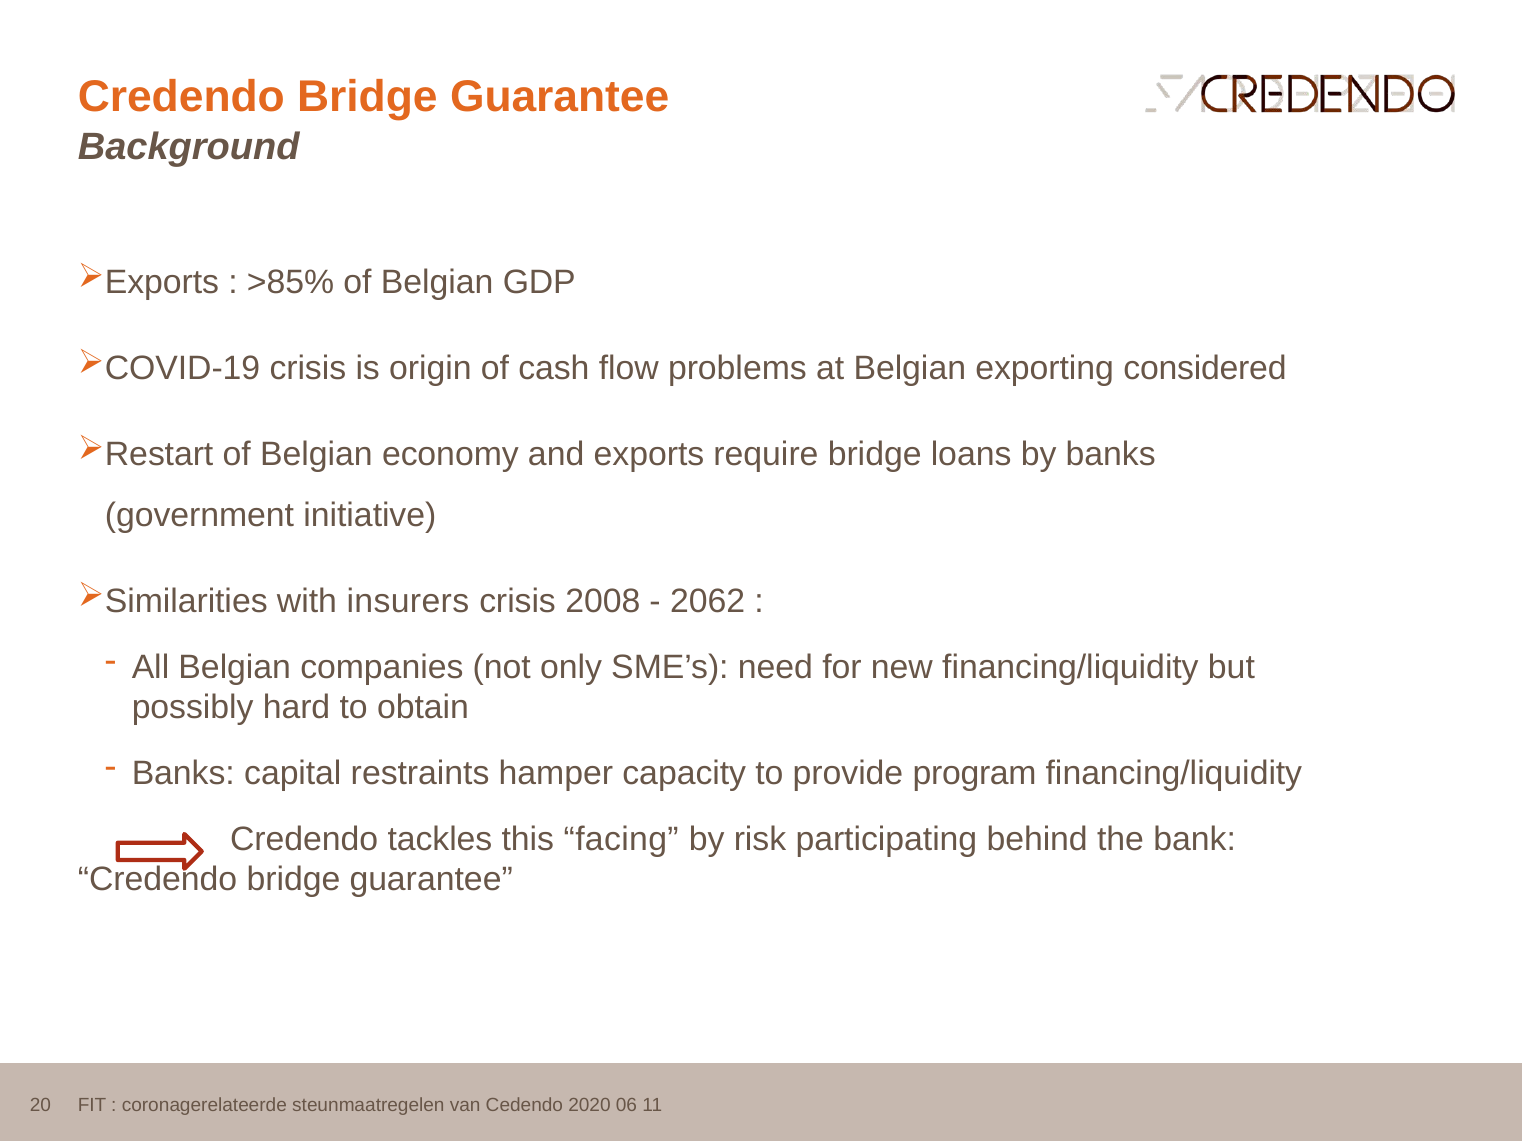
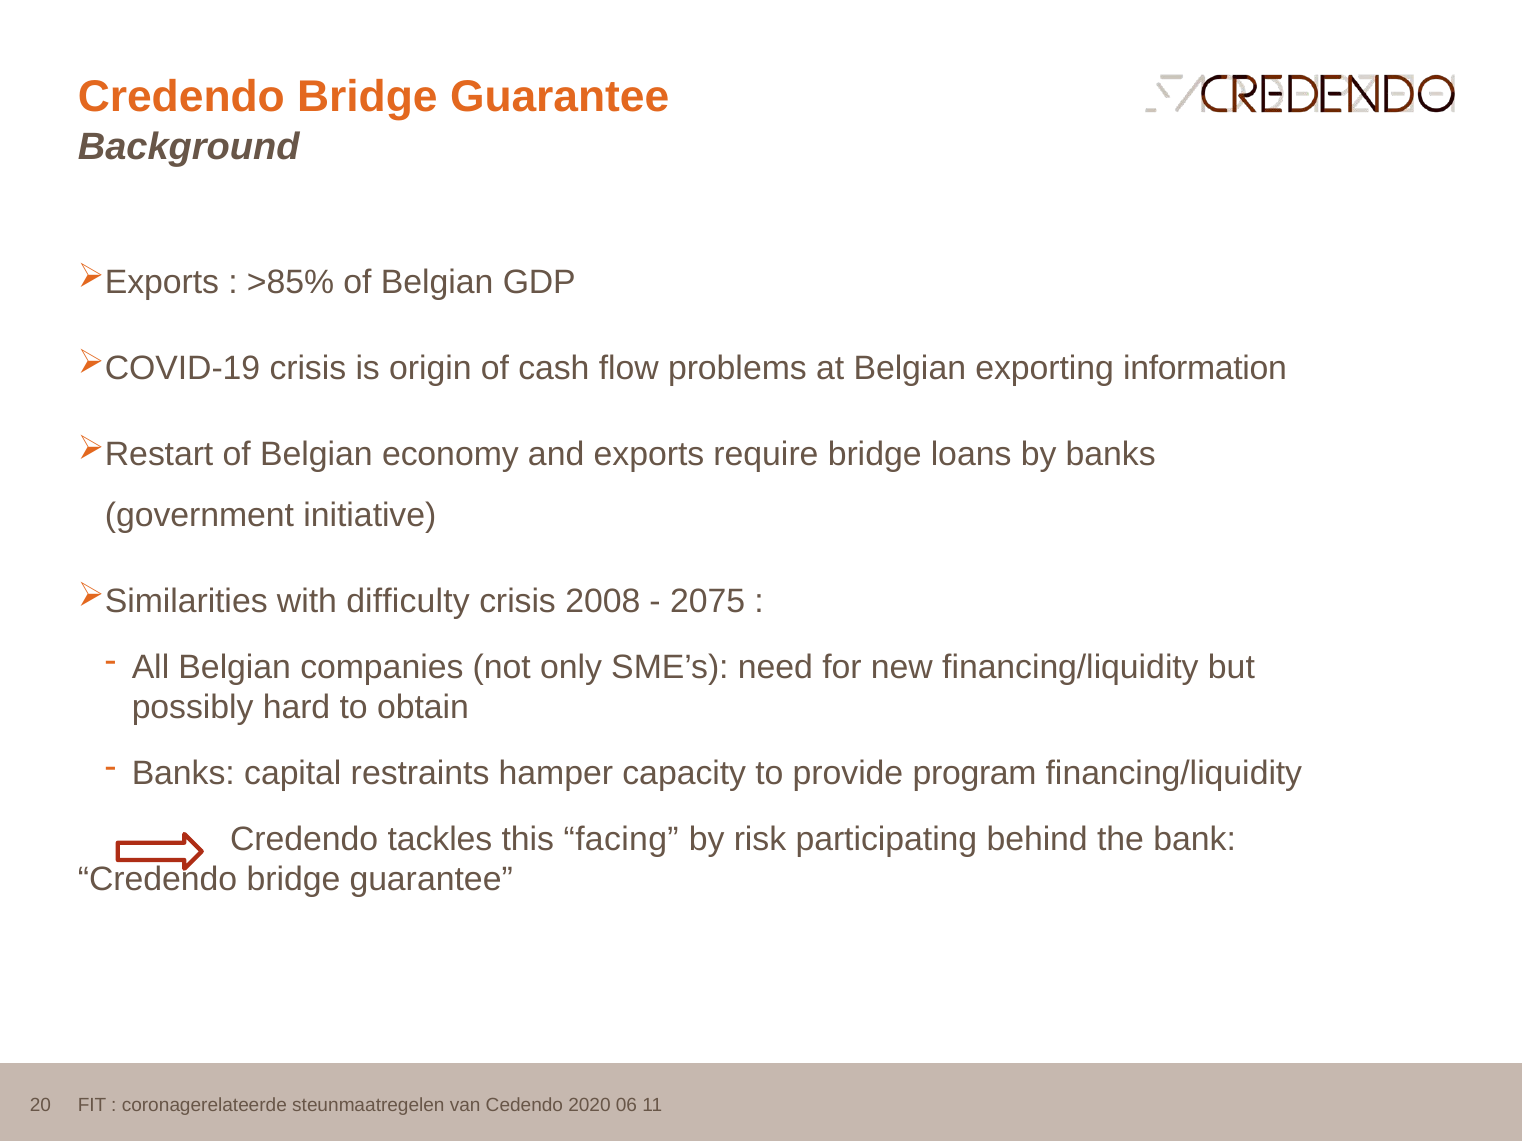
considered: considered -> information (1205, 368)
insurers: insurers -> difficulty (408, 601)
2062: 2062 -> 2075 (708, 601)
